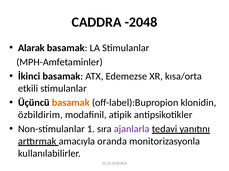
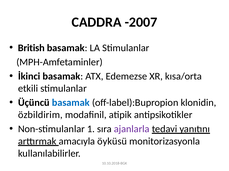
-2048: -2048 -> -2007 (141, 22)
Alarak: Alarak -> British (31, 48)
basamak colour: orange -> blue (71, 103)
oranda: oranda -> öyküsü (112, 142)
